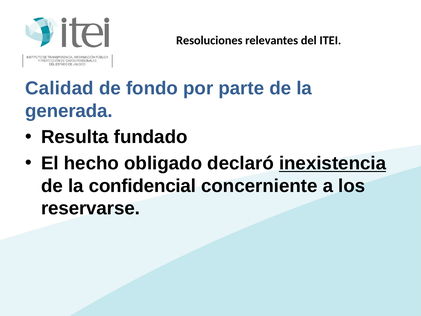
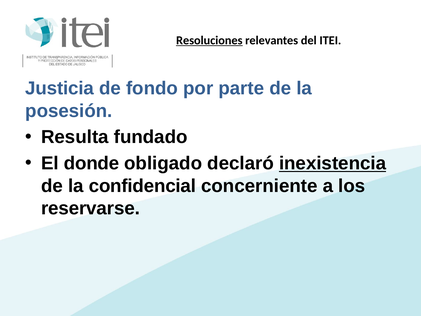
Resoluciones underline: none -> present (209, 40)
Calidad: Calidad -> Justicia (60, 88)
generada: generada -> posesión (69, 111)
hecho: hecho -> donde (92, 163)
